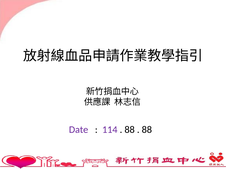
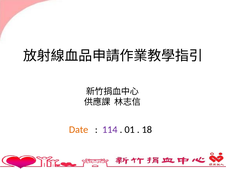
Date colour: purple -> orange (79, 130)
88: 88 -> 01 (130, 130)
88: 88 -> 18 (147, 130)
